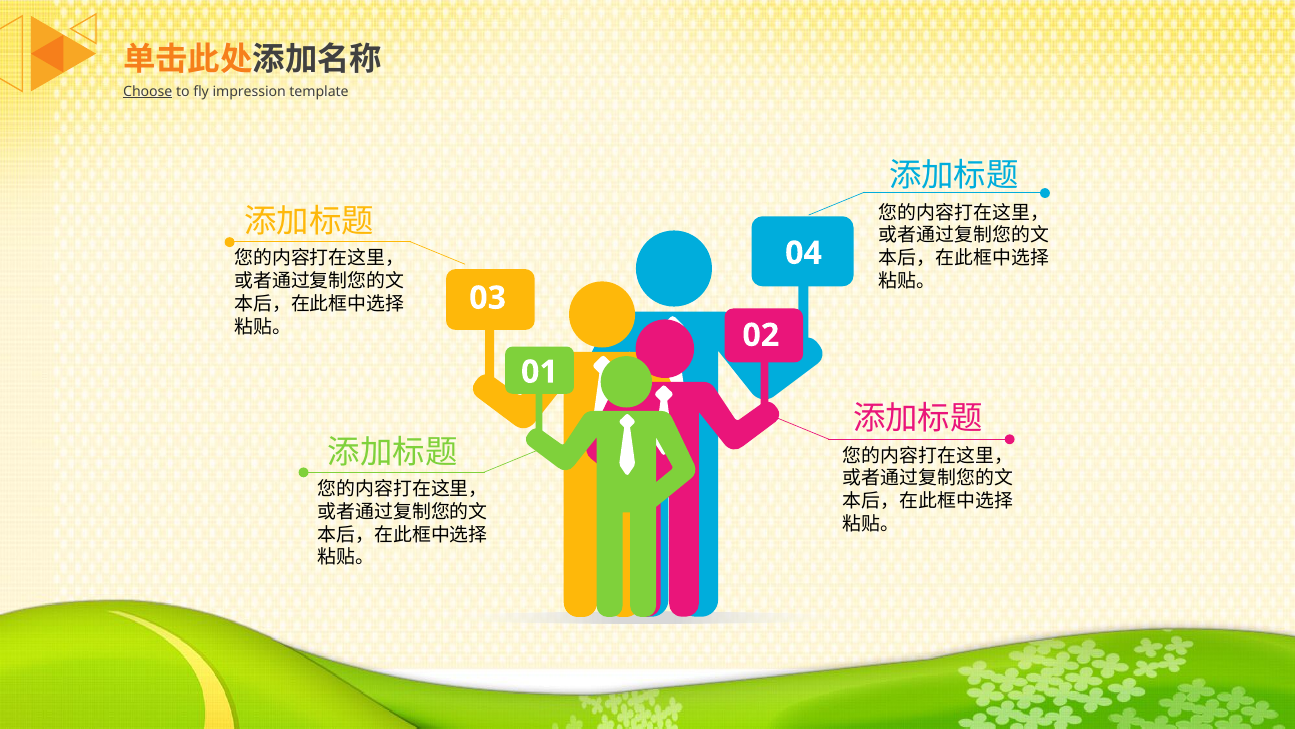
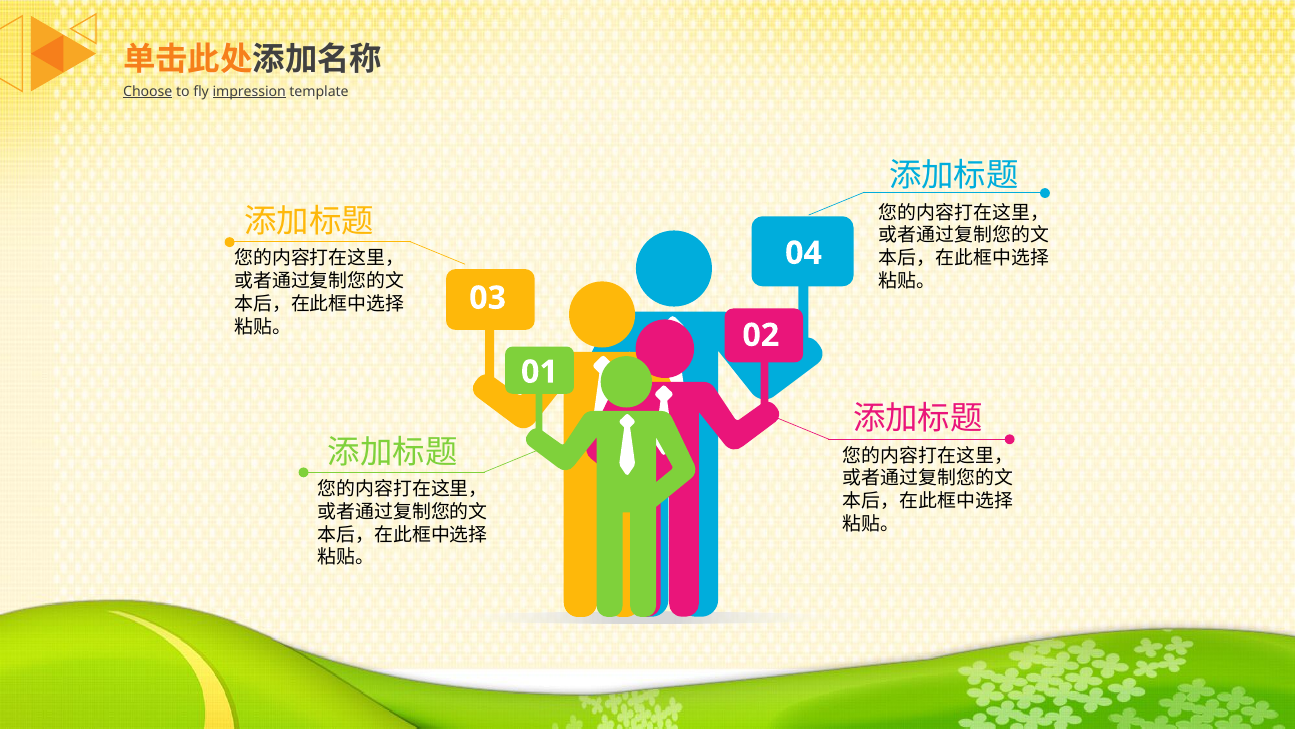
impression underline: none -> present (249, 91)
